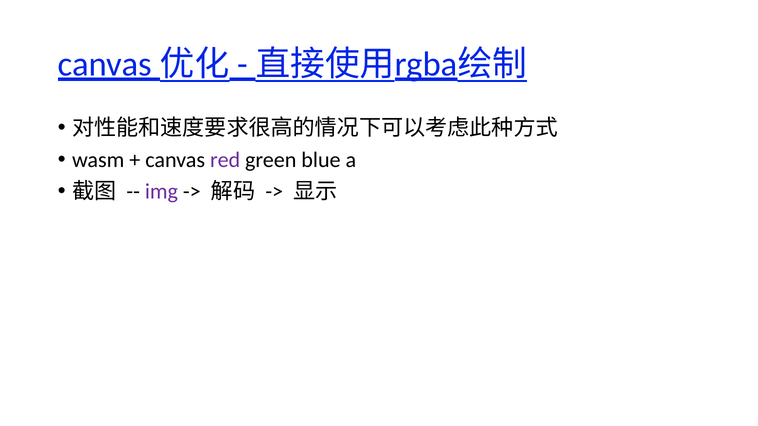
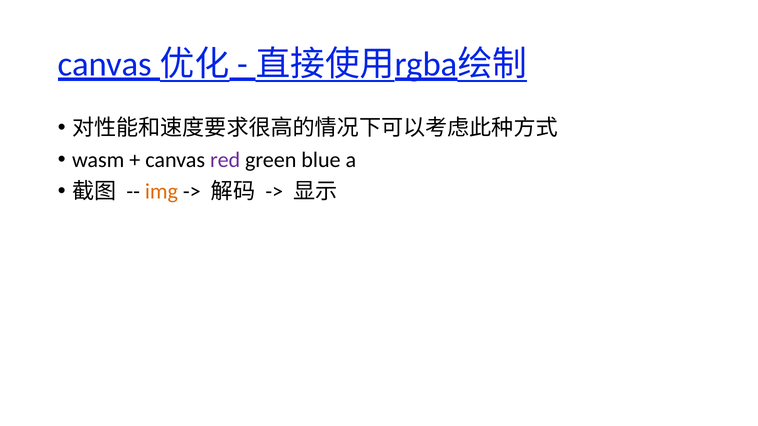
img colour: purple -> orange (161, 192)
